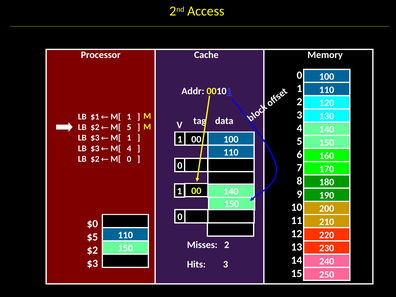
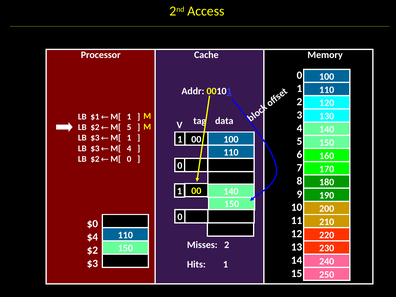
$5: $5 -> $4 (92, 237)
Hits 3: 3 -> 1 (226, 264)
